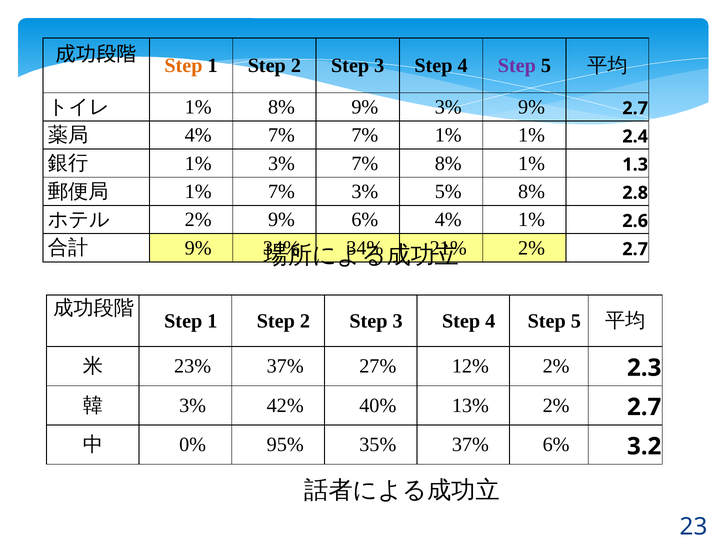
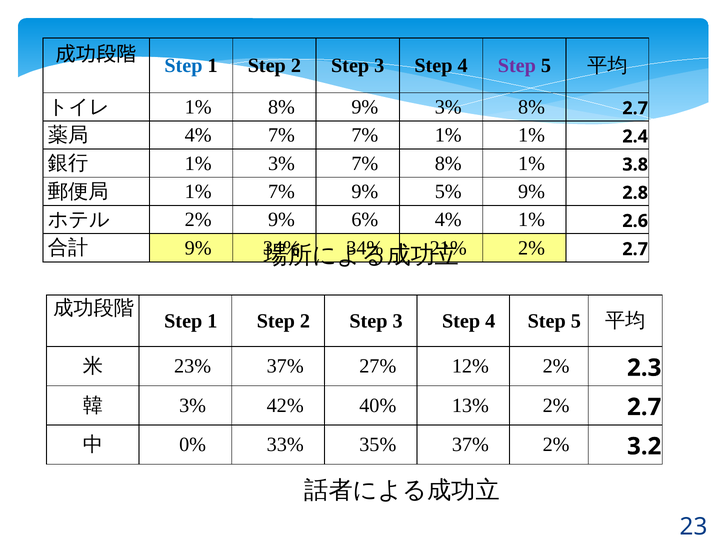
Step colour: orange -> blue (183, 65)
3% 9%: 9% -> 8% (532, 107)
1.3: 1.3 -> 3.8 (635, 164)
7% 3%: 3% -> 9% (365, 191)
5% 8%: 8% -> 9% (532, 191)
95%: 95% -> 33% (285, 444)
37% 6%: 6% -> 2% (556, 444)
